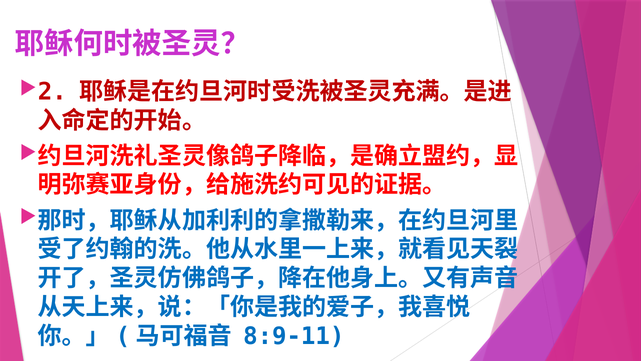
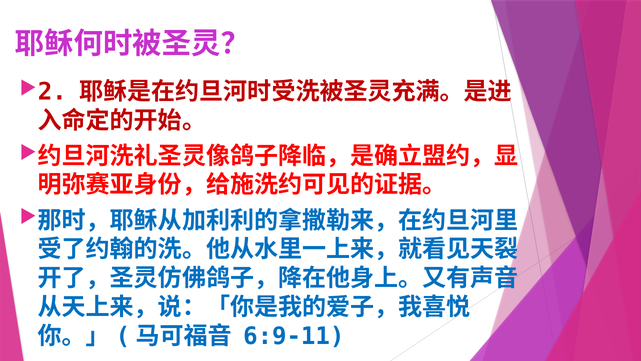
8:9-11: 8:9-11 -> 6:9-11 (294, 336)
